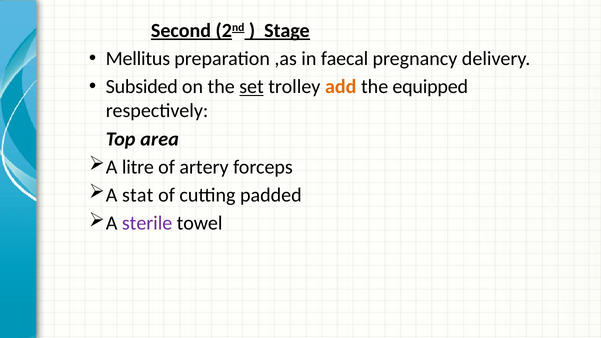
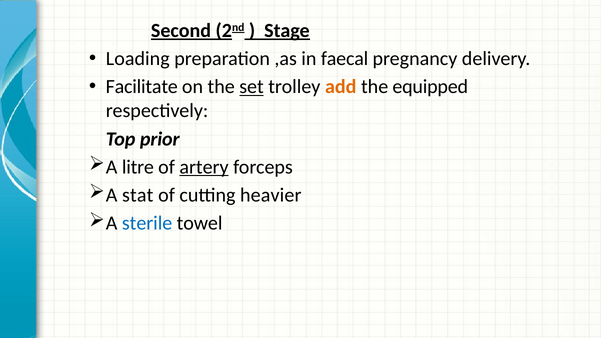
Mellitus: Mellitus -> Loading (138, 59)
Subsided: Subsided -> Facilitate (142, 87)
area: area -> prior (160, 139)
artery underline: none -> present (204, 167)
padded: padded -> heavier (271, 195)
sterile colour: purple -> blue (147, 223)
